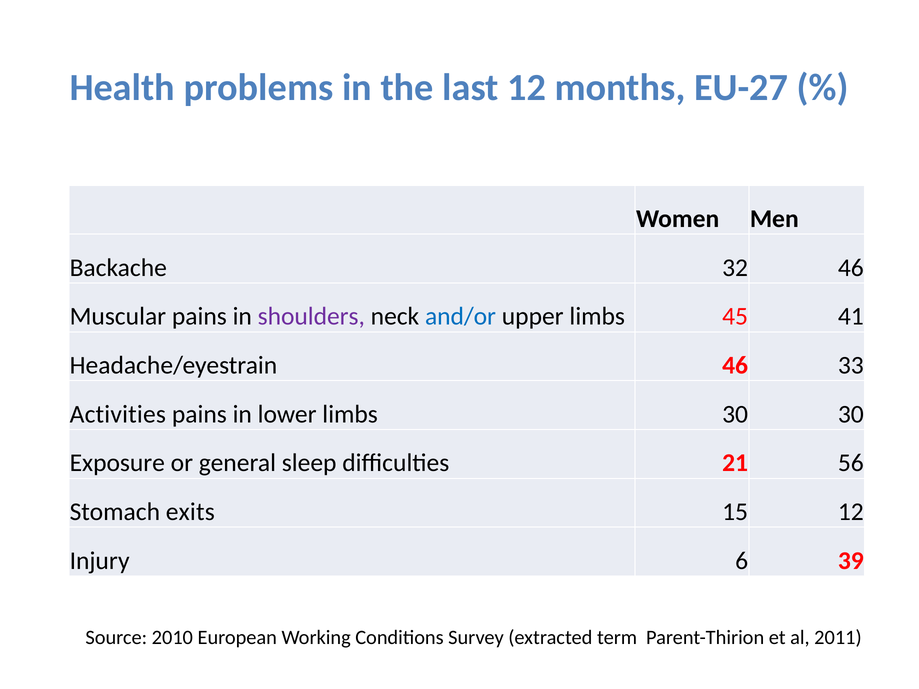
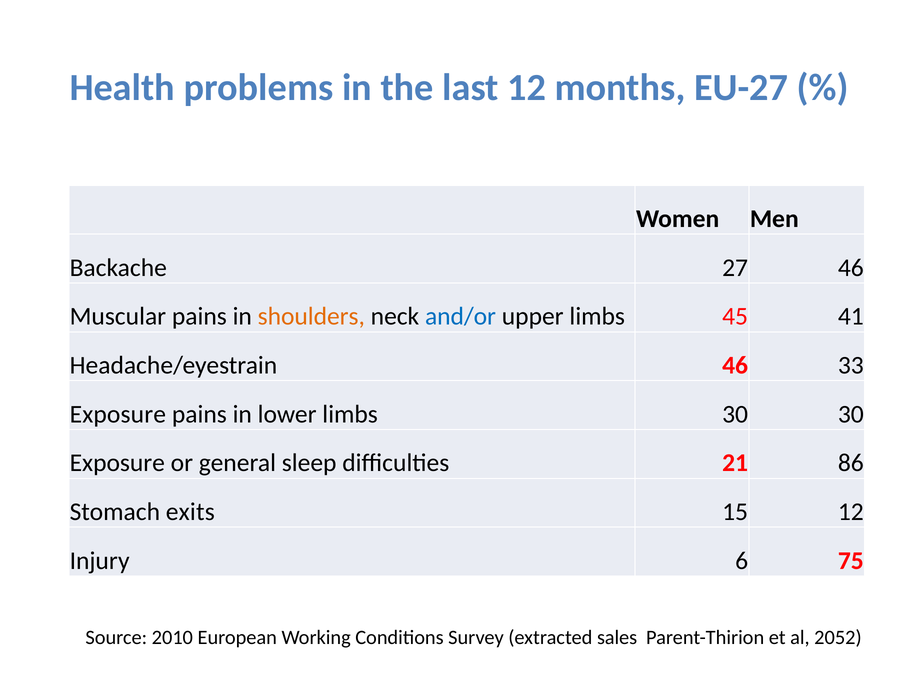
32: 32 -> 27 (735, 268)
shoulders colour: purple -> orange (311, 317)
Activities: Activities -> Exposure (118, 414)
56: 56 -> 86 (851, 463)
39: 39 -> 75 (851, 561)
term: term -> sales (617, 638)
2011: 2011 -> 2052 (838, 638)
